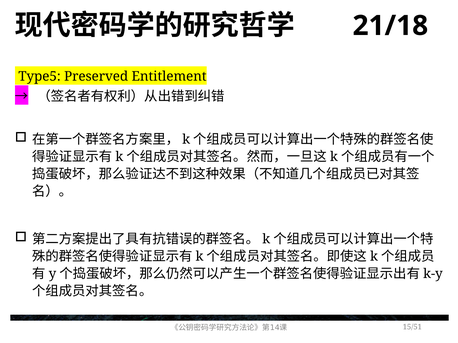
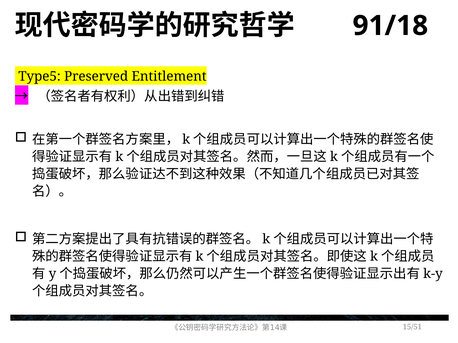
21/18: 21/18 -> 91/18 (390, 26)
